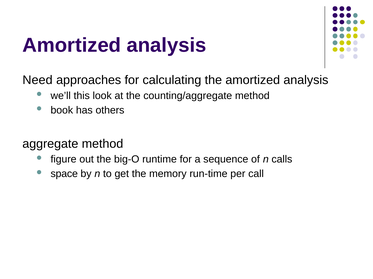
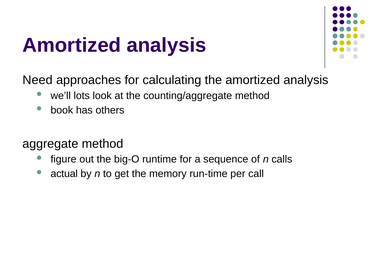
this: this -> lots (82, 96)
space: space -> actual (64, 174)
